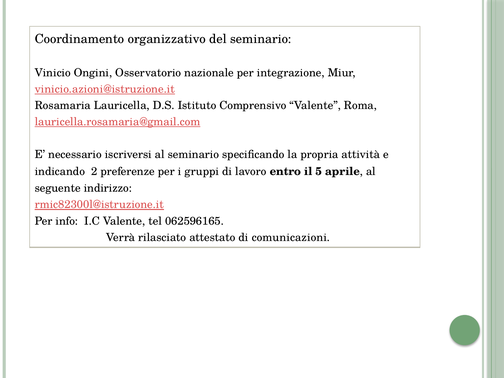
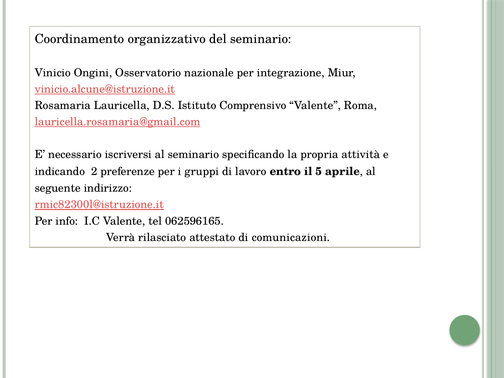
vinicio.azioni@istruzione.it: vinicio.azioni@istruzione.it -> vinicio.alcune@istruzione.it (105, 89)
